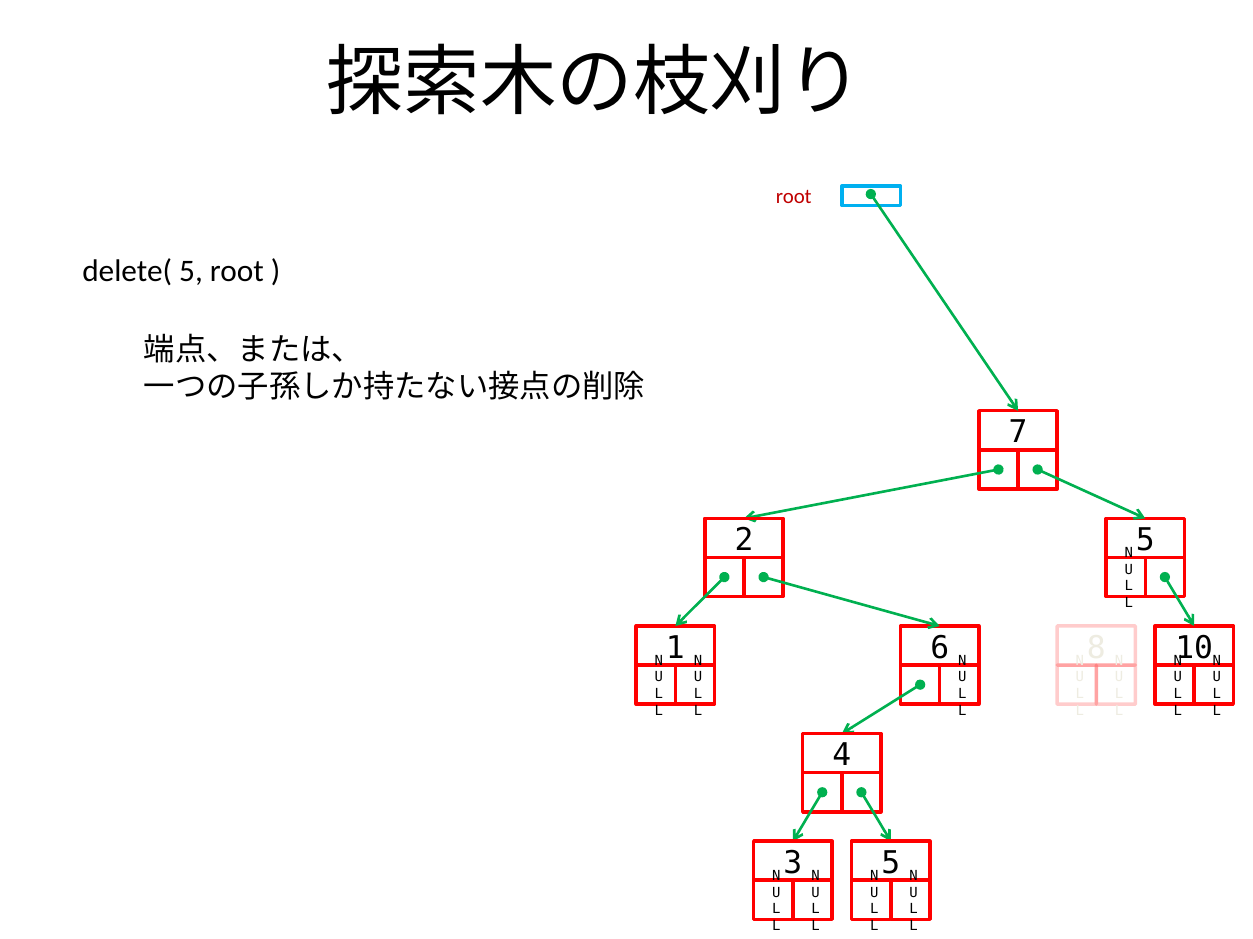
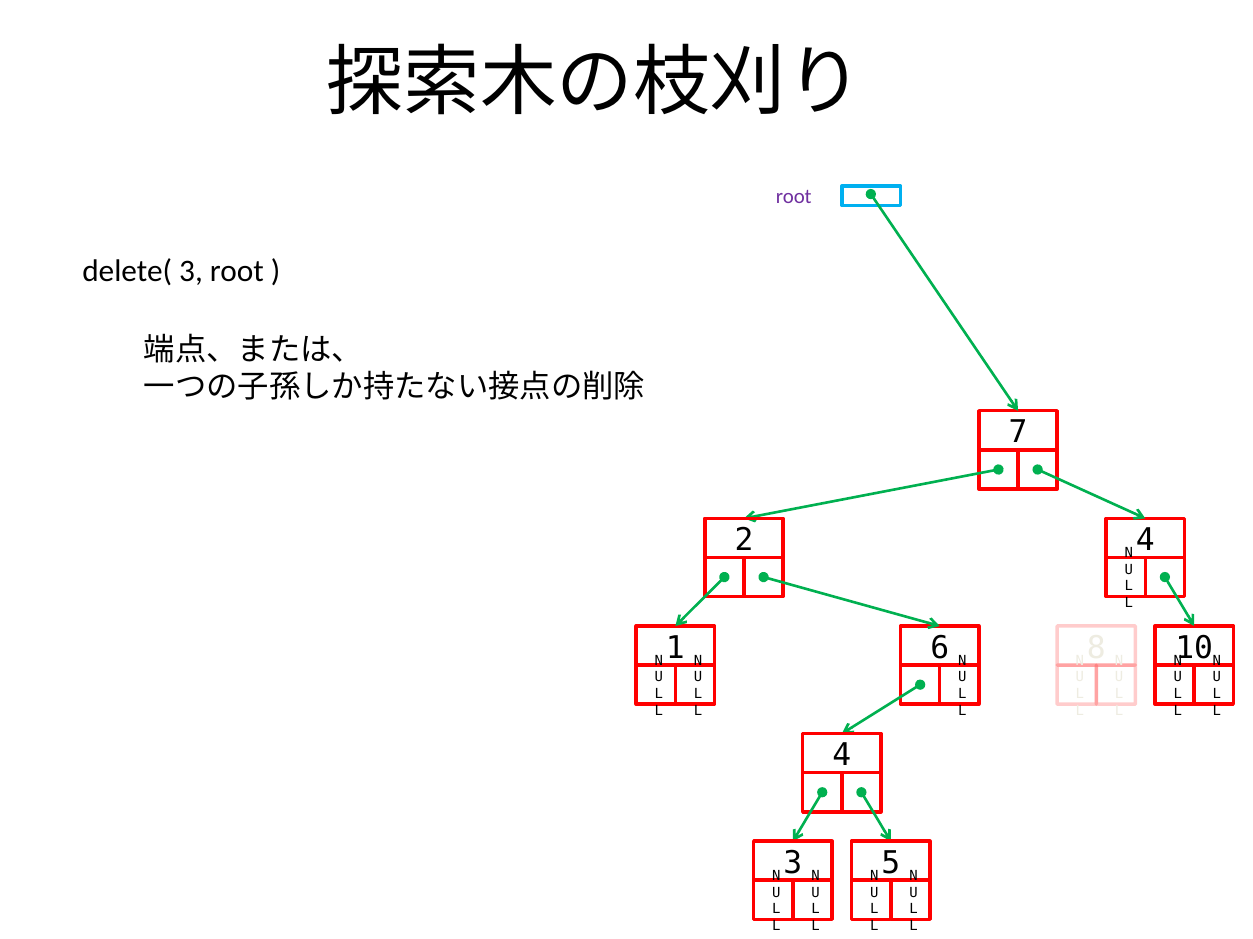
root colour: red -> purple (794, 196)
delete( 5: 5 -> 3 (191, 272)
2 5: 5 -> 4 (1145, 541)
